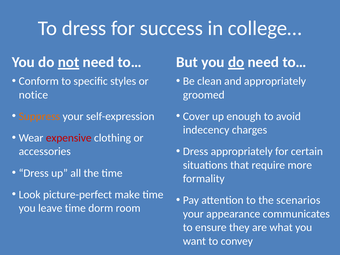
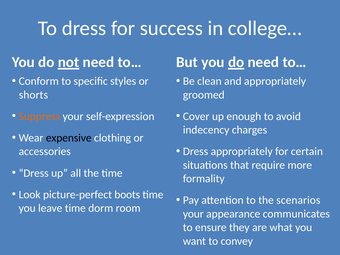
notice: notice -> shorts (33, 95)
expensive colour: red -> black (69, 138)
make: make -> boots (127, 195)
